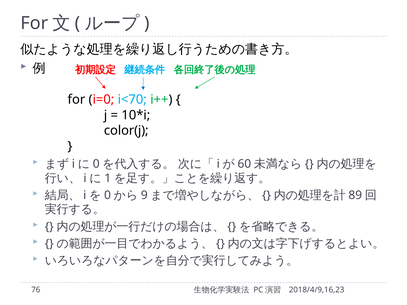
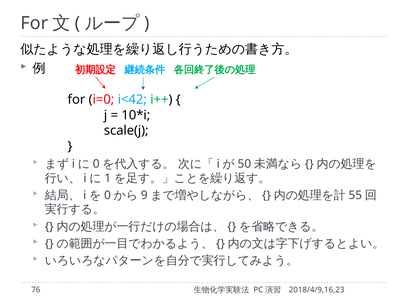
i<70: i<70 -> i<42 (132, 100)
color(j: color(j -> scale(j (126, 131)
60: 60 -> 50 (244, 164)
89: 89 -> 55 (355, 195)
